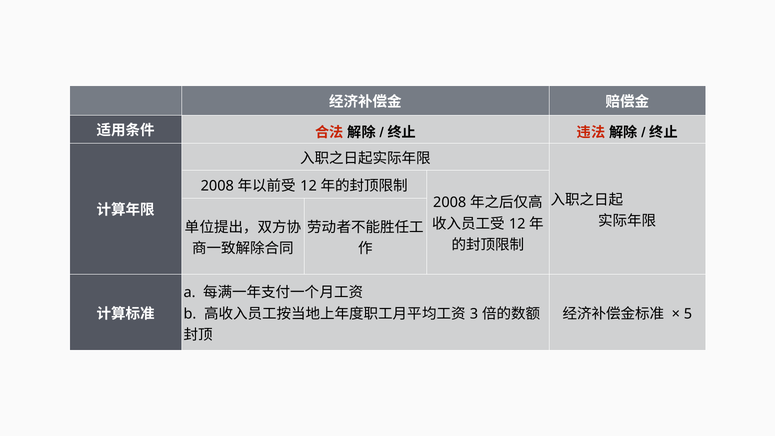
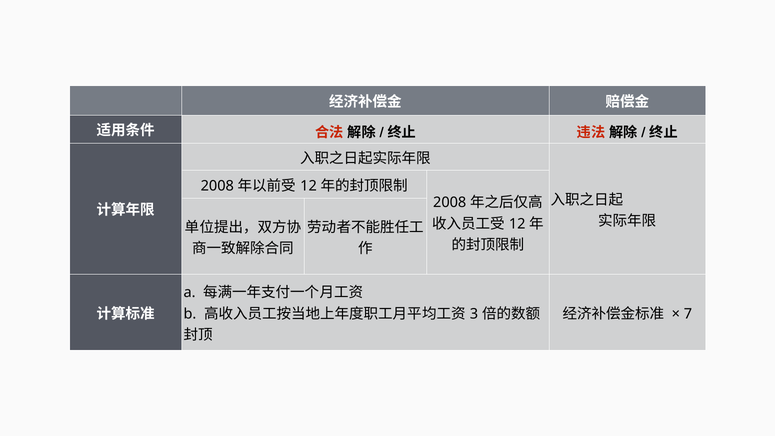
5: 5 -> 7 (688, 314)
